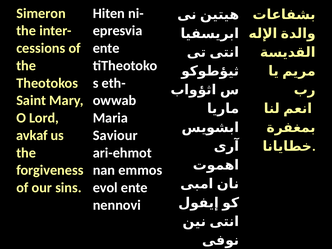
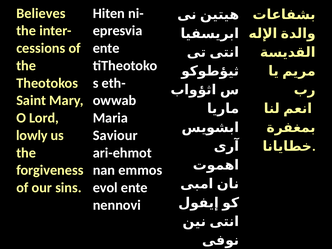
Simeron: Simeron -> Believes (41, 13)
avkaf: avkaf -> lowly (32, 135)
